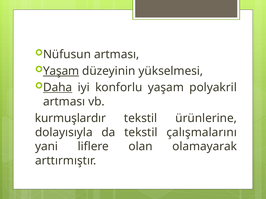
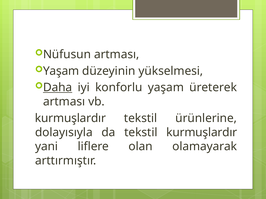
Yaşam underline: present -> none (61, 71)
polyakril: polyakril -> üreterek (213, 88)
tekstil çalışmalarını: çalışmalarını -> kurmuşlardır (202, 133)
